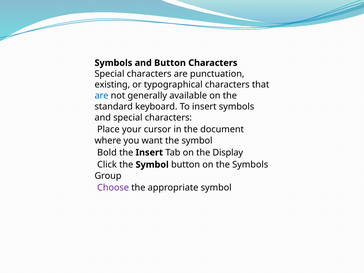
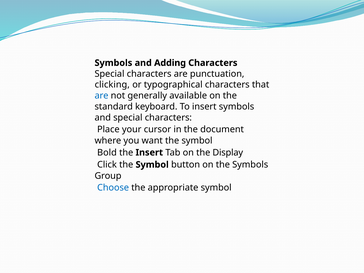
and Button: Button -> Adding (170, 63)
existing: existing -> clicking (112, 85)
Choose colour: purple -> blue (113, 188)
